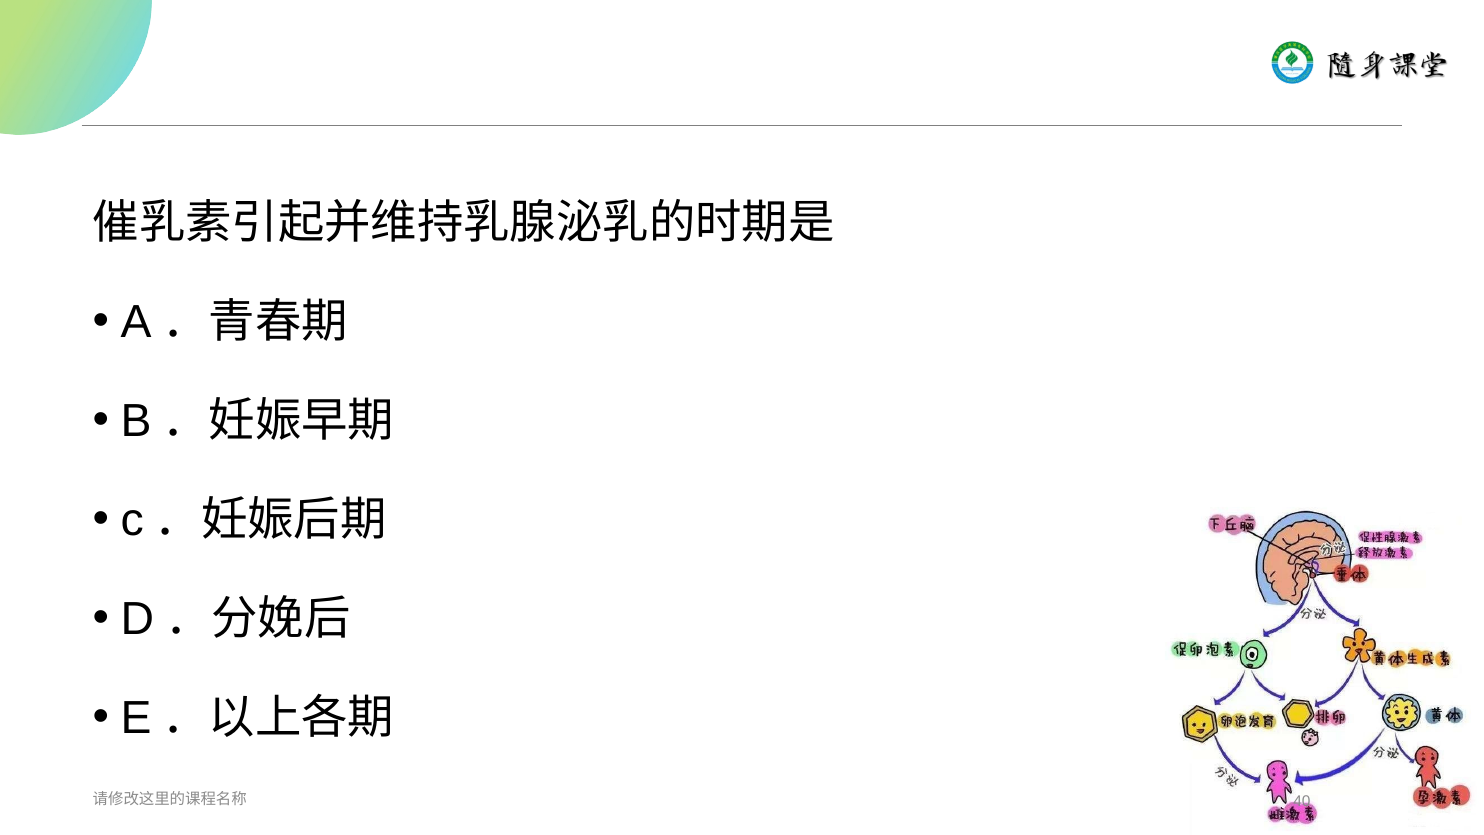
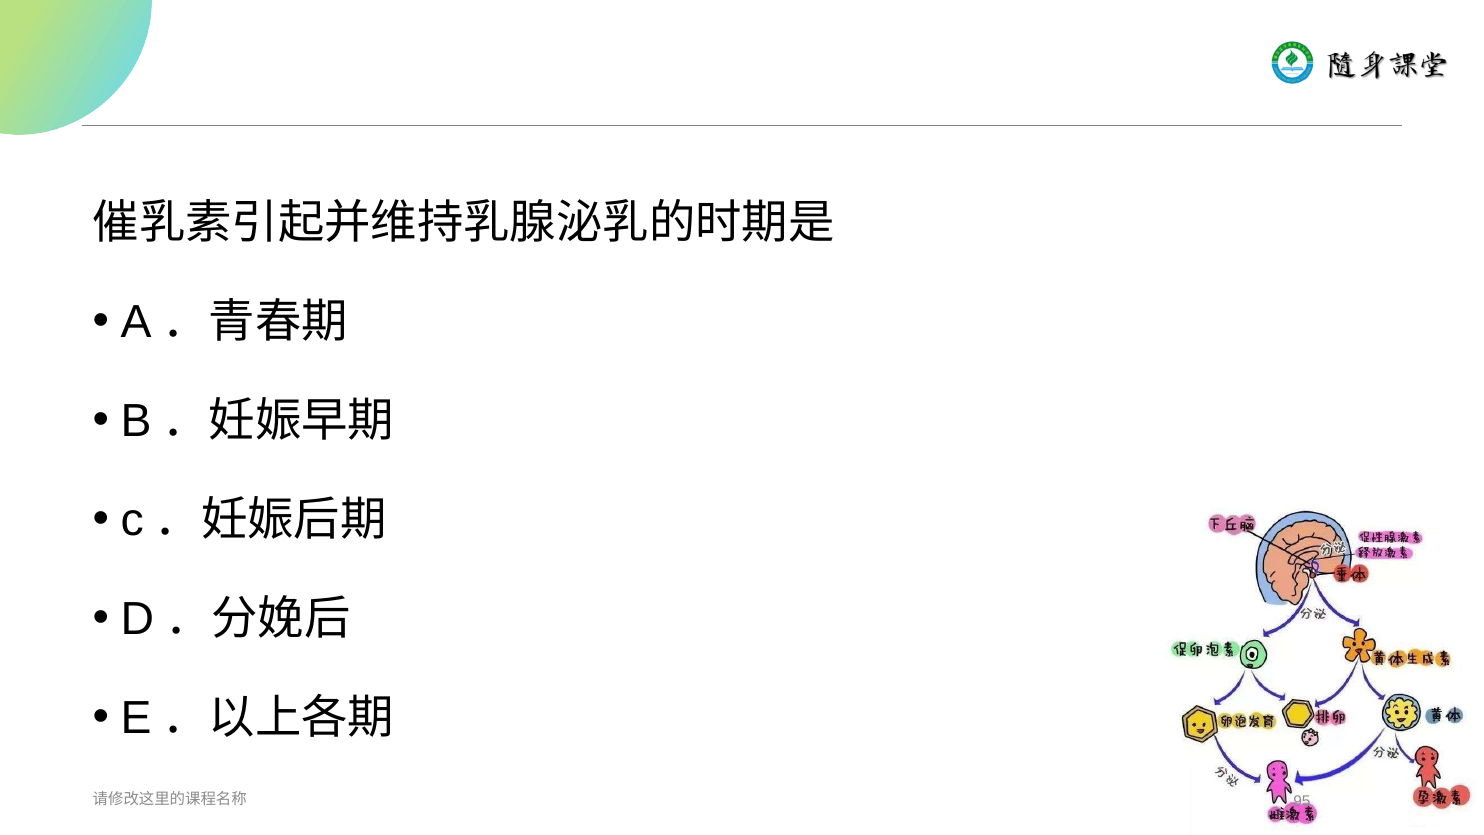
40: 40 -> 95 (1302, 801)
